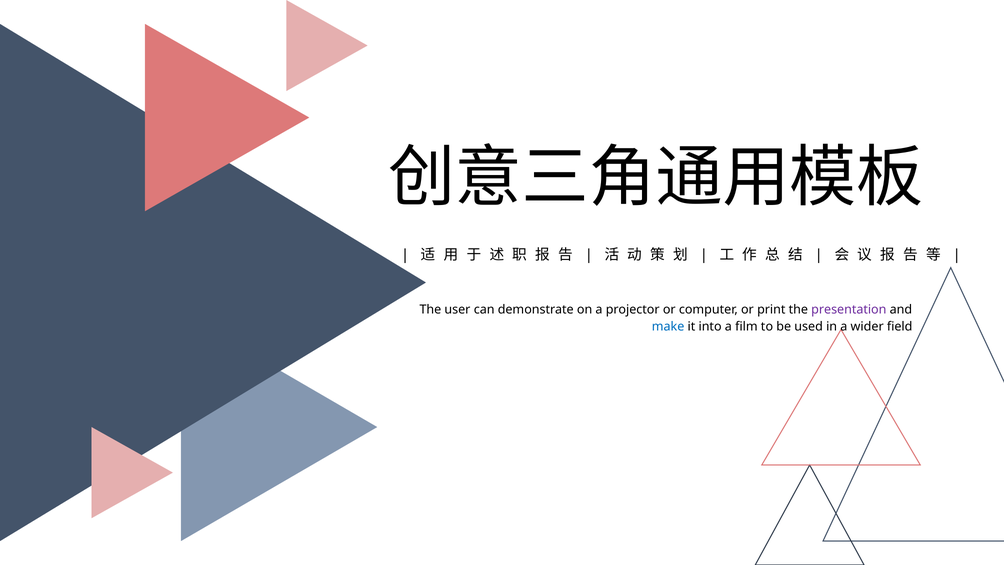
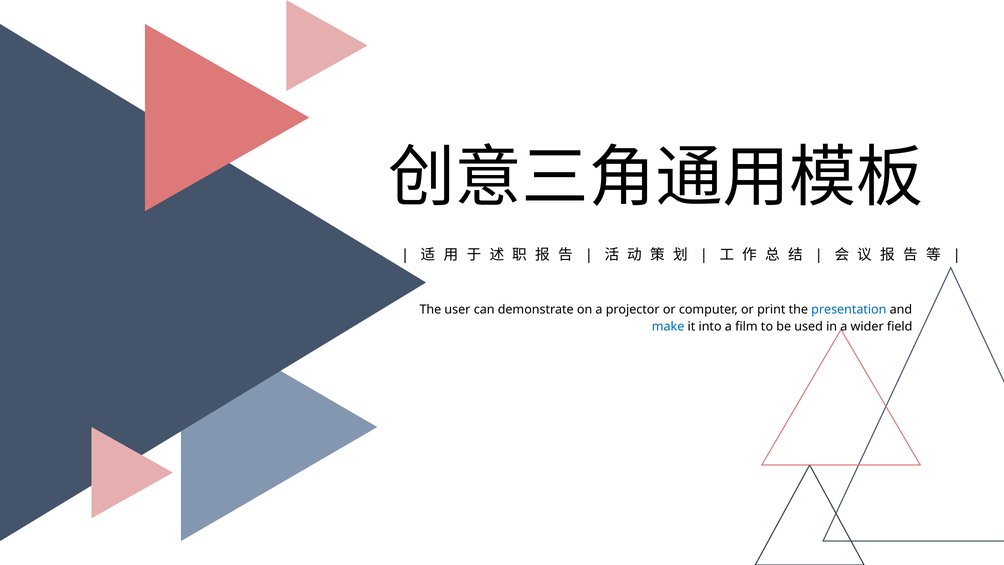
presentation colour: purple -> blue (849, 309)
